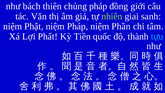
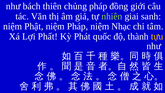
Phần: Phần -> Nhạc (121, 26)
Tiền: Tiền -> Phát (82, 36)
tựu colour: light blue -> yellow (157, 36)
